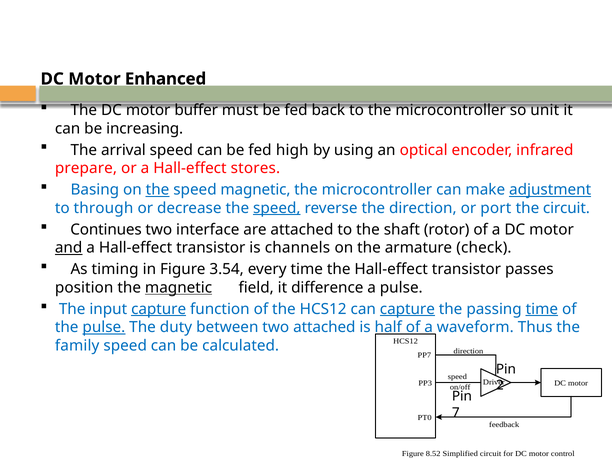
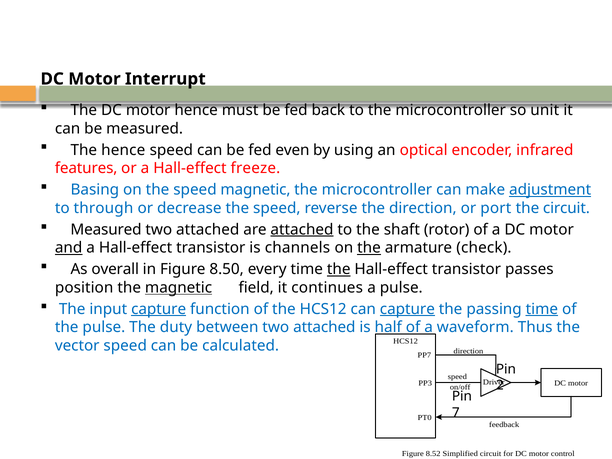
Enhanced: Enhanced -> Interrupt (165, 79)
motor buffer: buffer -> hence (196, 110)
be increasing: increasing -> measured (145, 129)
The arrival: arrival -> hence (123, 150)
high: high -> even (292, 150)
prepare: prepare -> features (86, 168)
stores: stores -> freeze (255, 168)
the underline: present -> none (158, 190)
speed underline: present -> none (277, 208)
Continues: Continues -> Measured (106, 230)
interface: interface -> attached (208, 230)
attached underline: none -> present (302, 230)
the underline: none -> present (369, 248)
timing: timing -> overall (115, 269)
3.54: 3.54 -> 8.50 (227, 269)
the underline: none -> present (339, 269)
difference: difference -> continues (327, 288)
pulse underline: present -> none (104, 327)
family: family -> vector (77, 346)
